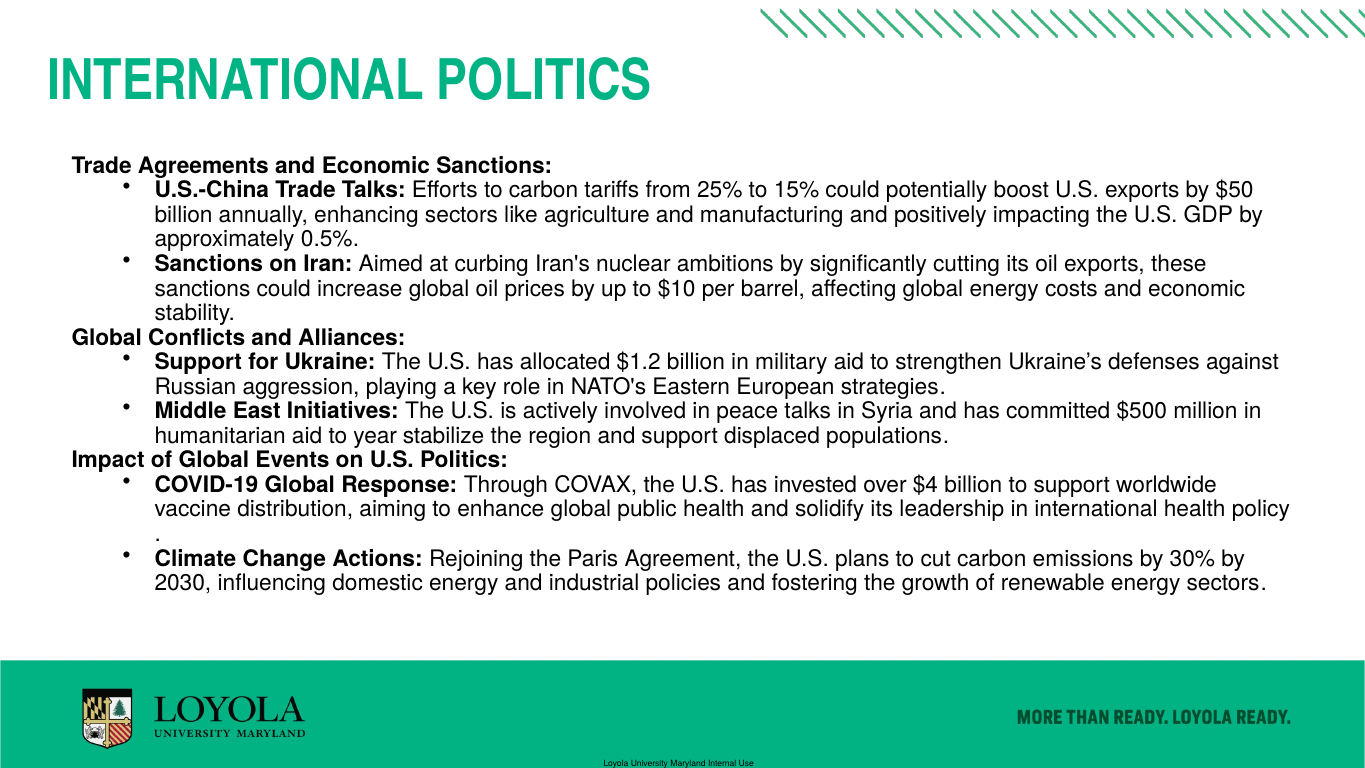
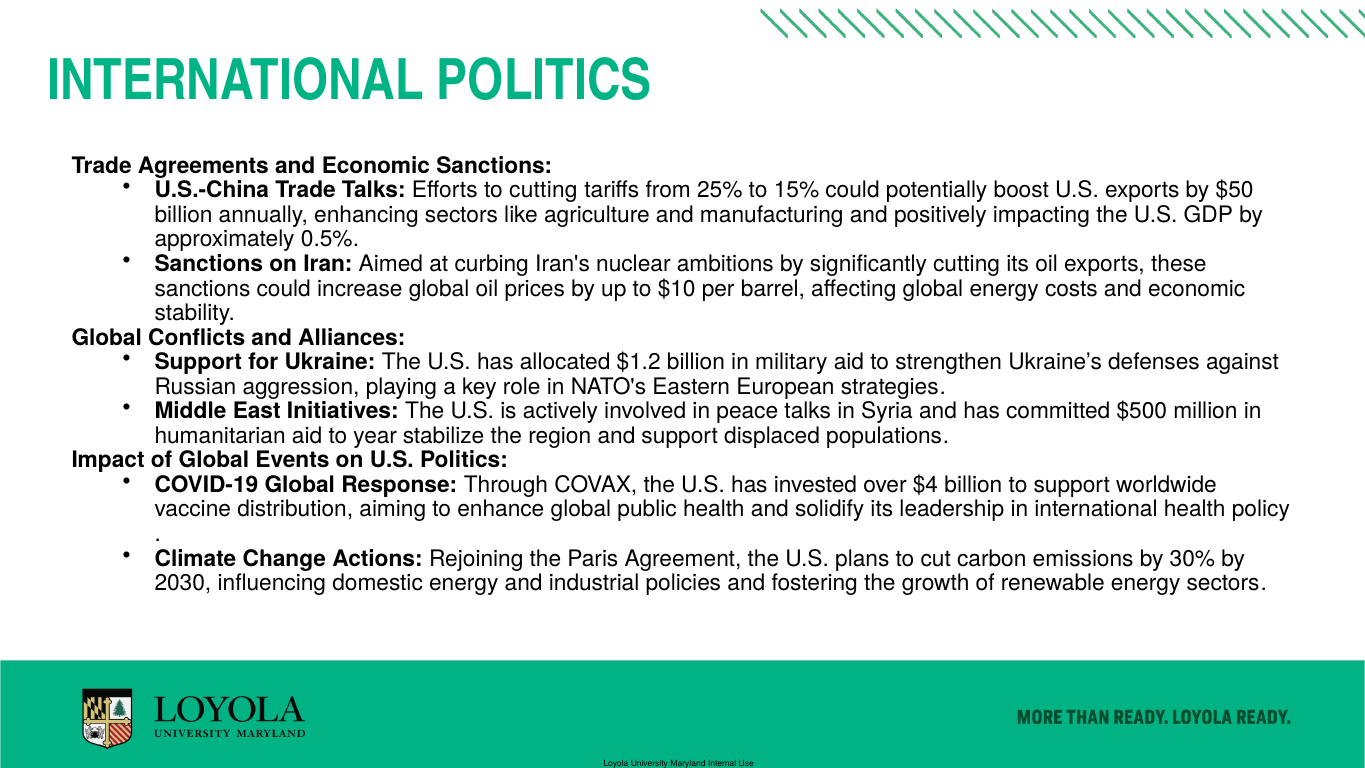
to carbon: carbon -> cutting (543, 190)
